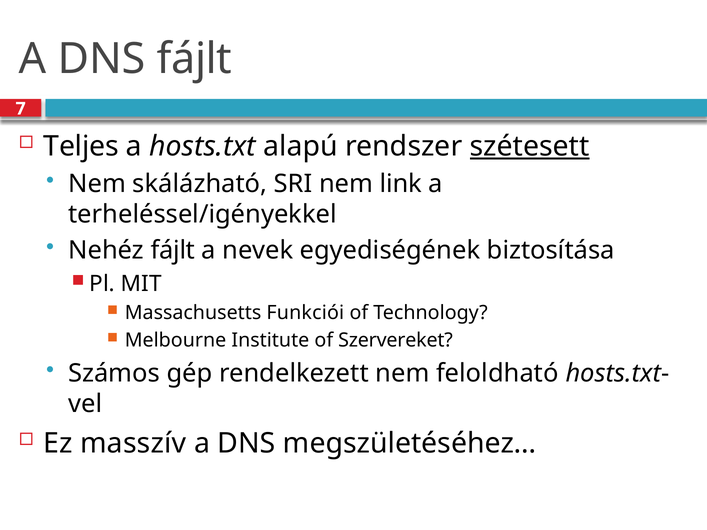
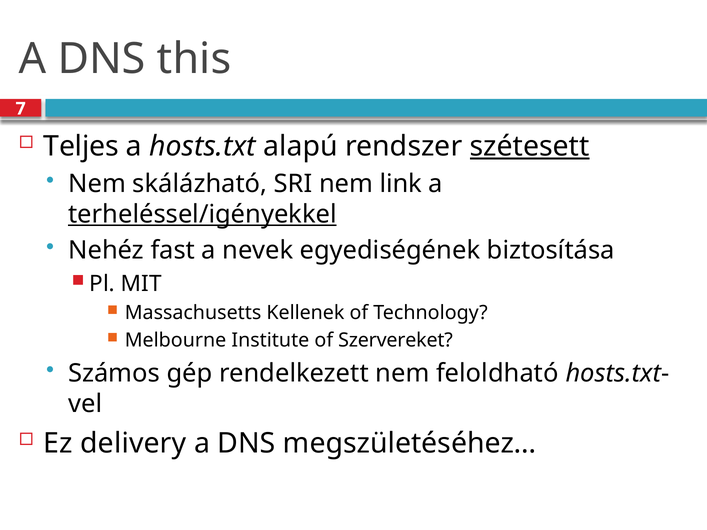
DNS fájlt: fájlt -> this (194, 59)
terheléssel/igényekkel underline: none -> present (202, 215)
Nehéz fájlt: fájlt -> fast (173, 251)
Funkciói: Funkciói -> Kellenek (305, 313)
masszív: masszív -> delivery (133, 444)
